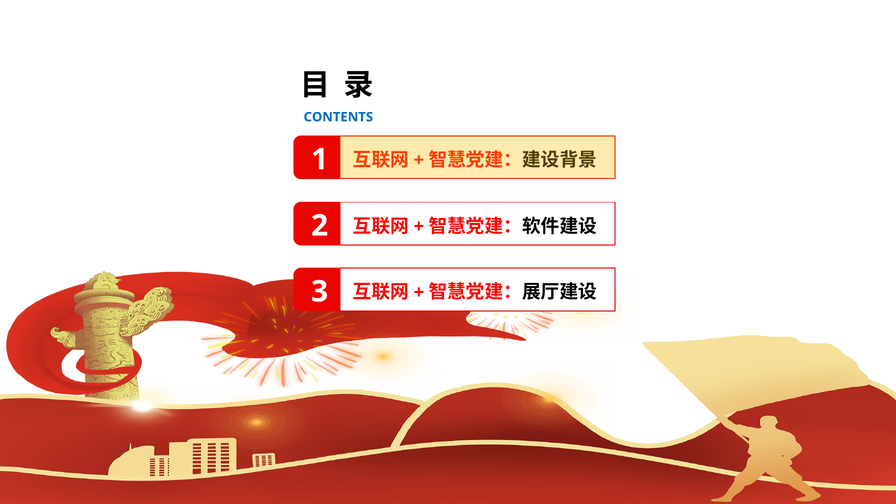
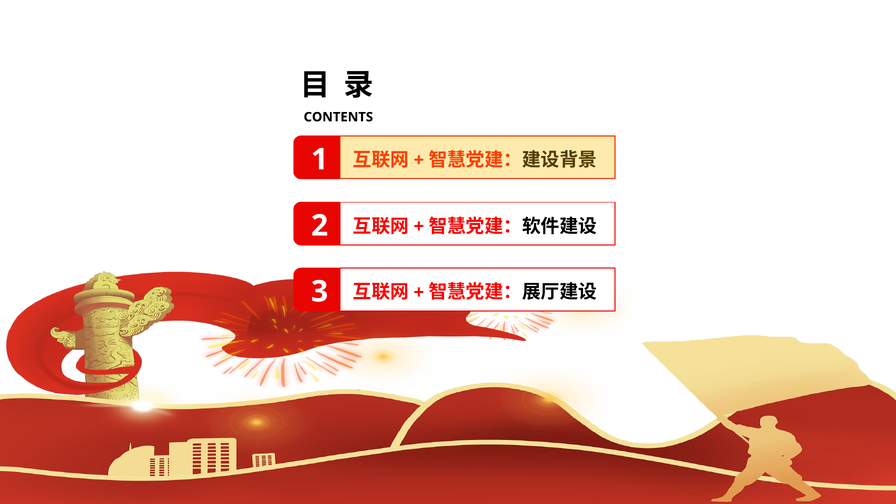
CONTENTS colour: blue -> black (338, 117)
